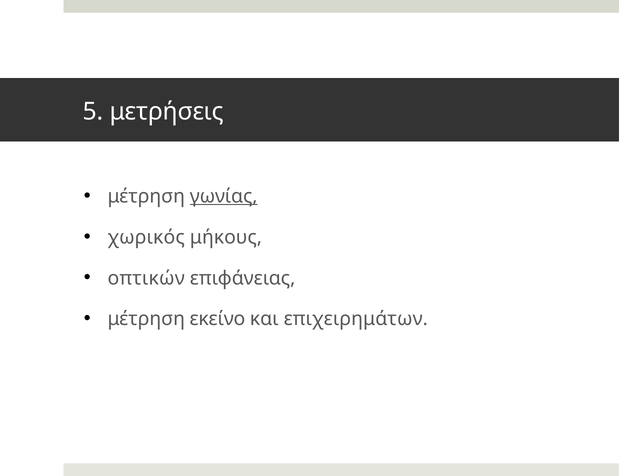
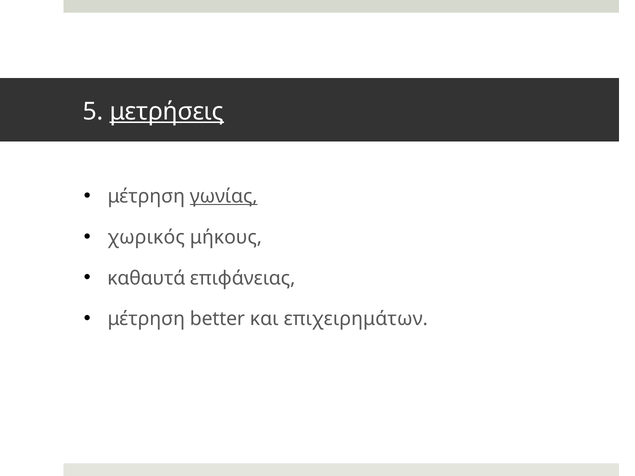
μετρήσεις underline: none -> present (167, 111)
οπτικών: οπτικών -> καθαυτά (146, 278)
εκείνο: εκείνο -> better (217, 319)
